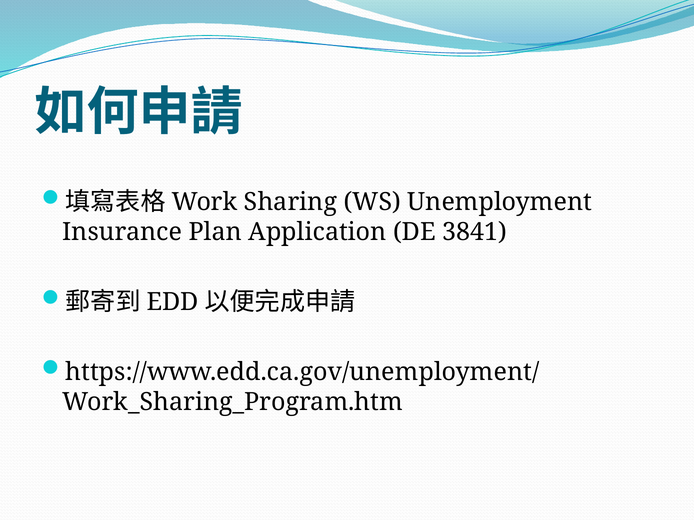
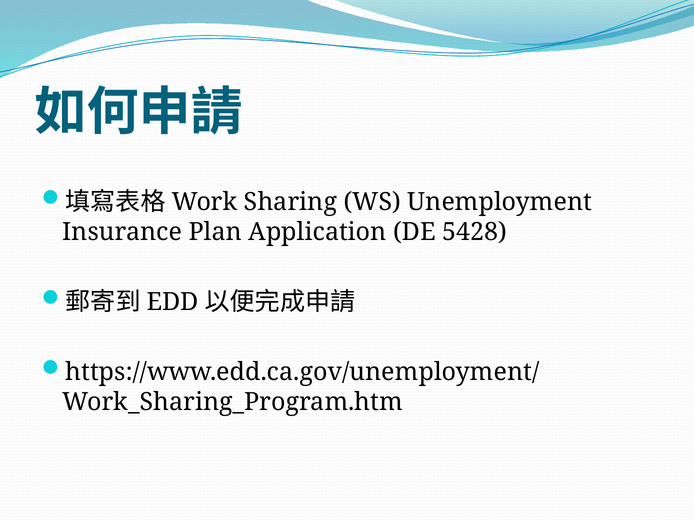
3841: 3841 -> 5428 (475, 232)
